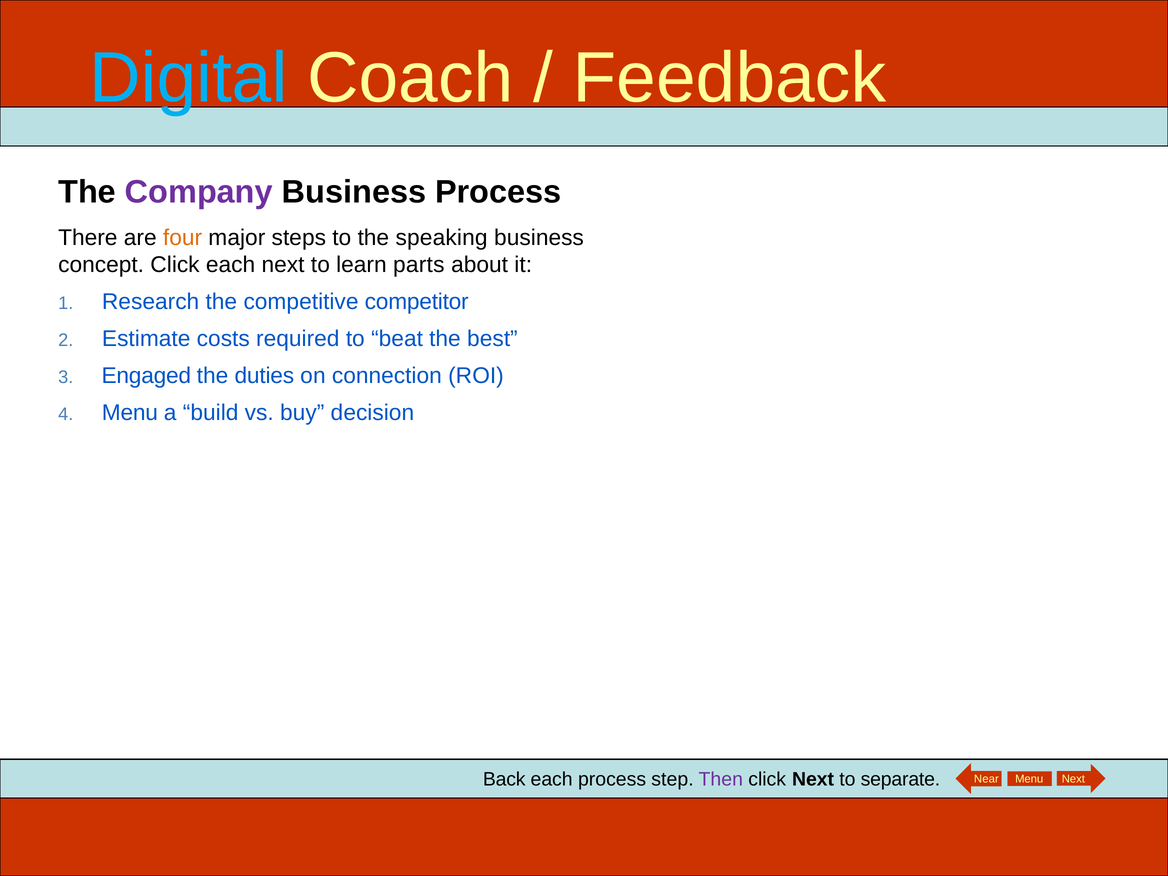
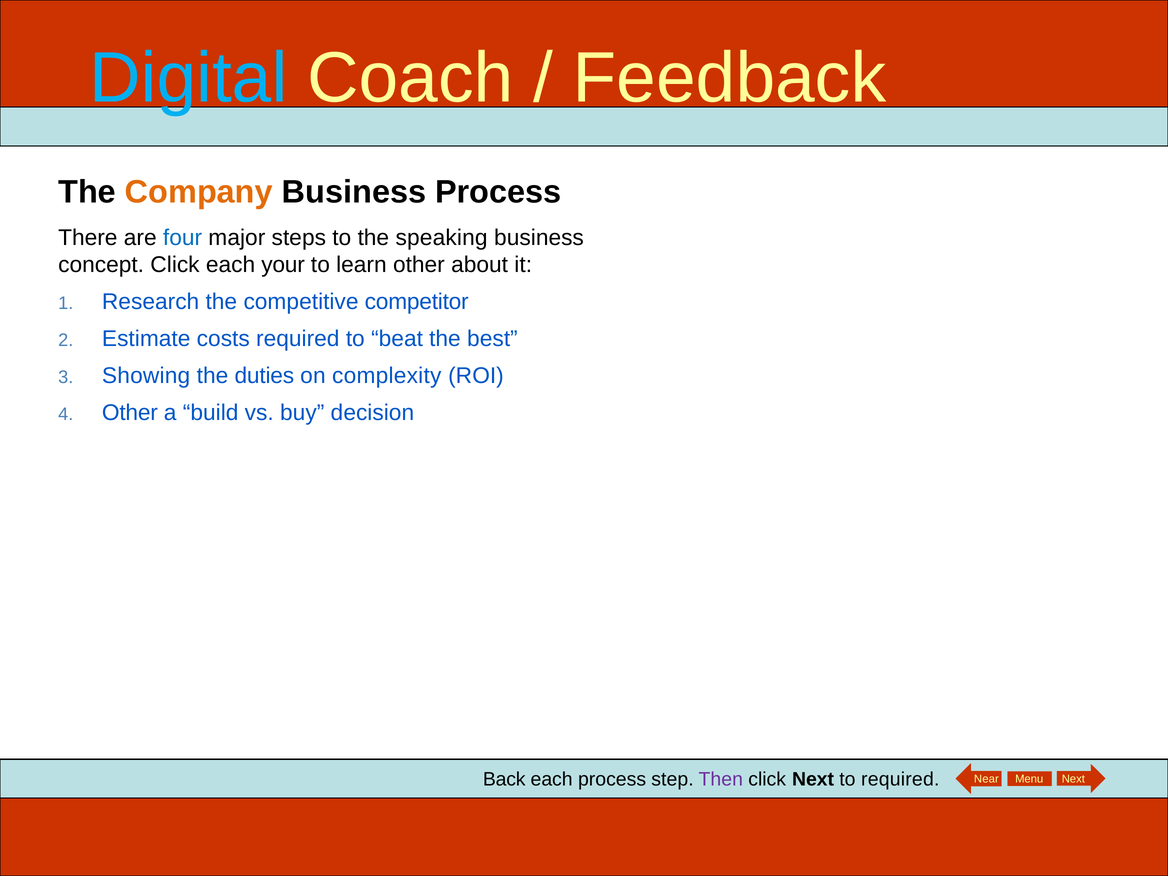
Company colour: purple -> orange (199, 192)
four colour: orange -> blue (183, 238)
each next: next -> your (283, 265)
learn parts: parts -> other (419, 265)
Engaged: Engaged -> Showing (146, 376)
connection: connection -> complexity (387, 376)
Menu: Menu -> Other (130, 413)
to separate: separate -> required (900, 779)
